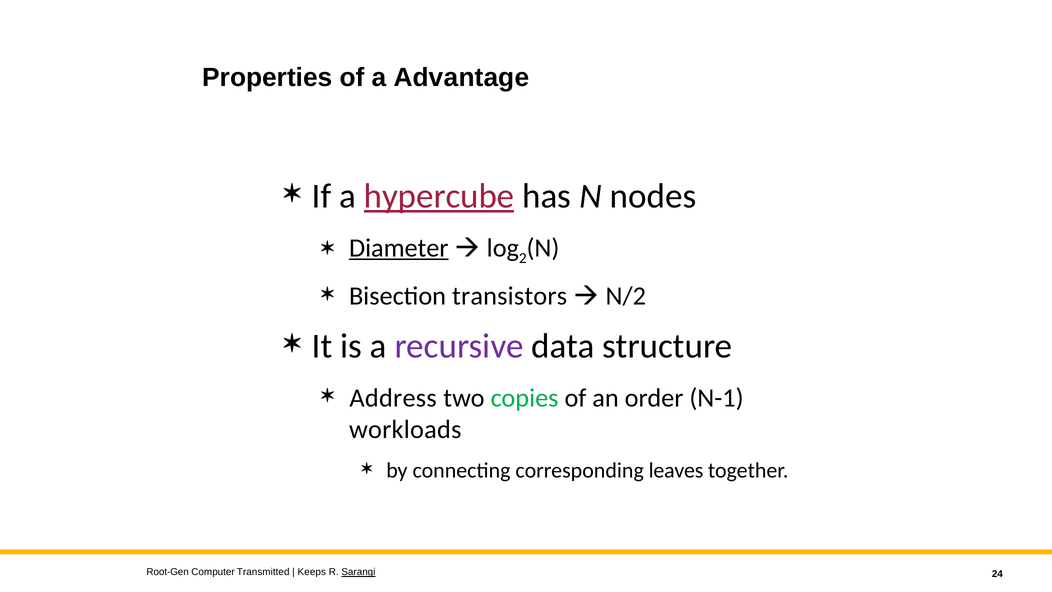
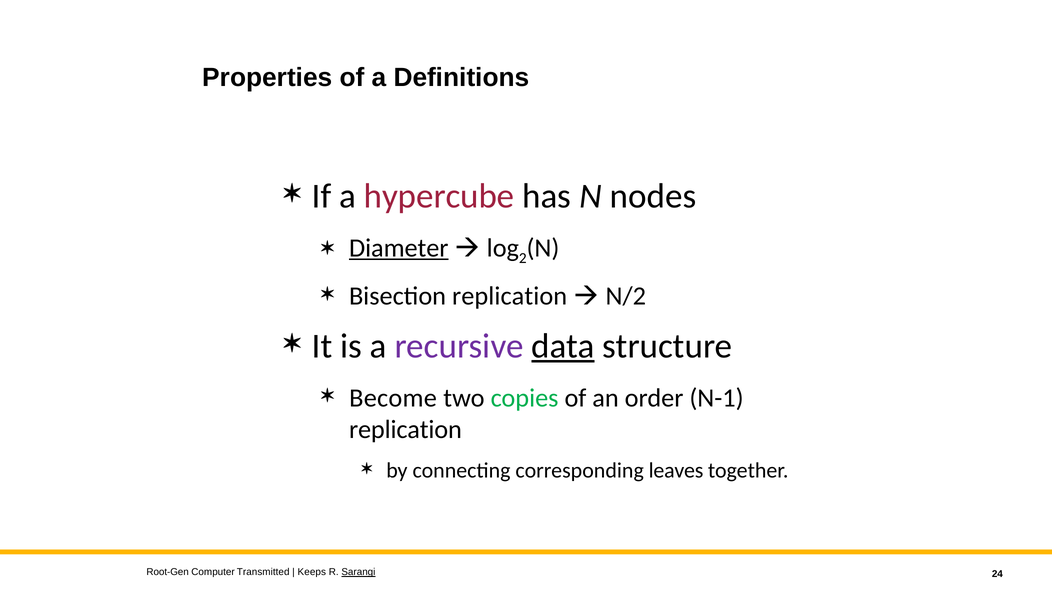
Advantage: Advantage -> Definitions (462, 78)
hypercube underline: present -> none (439, 196)
Bisection transistors: transistors -> replication (510, 296)
data underline: none -> present (563, 346)
Address: Address -> Become (393, 398)
workloads: workloads -> replication (405, 429)
